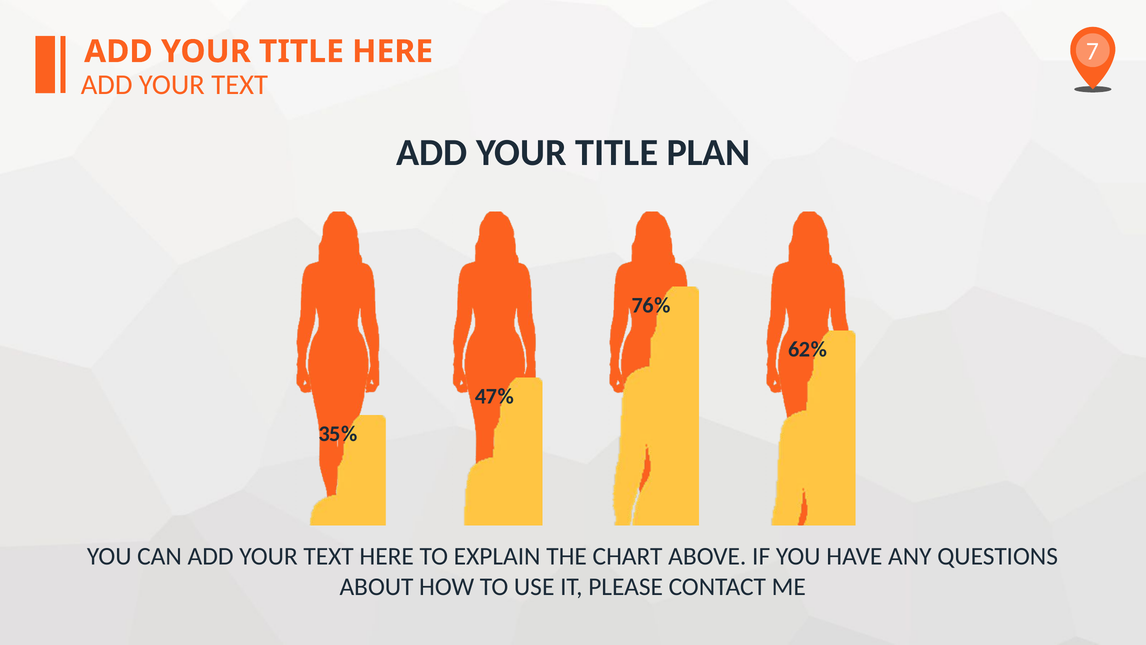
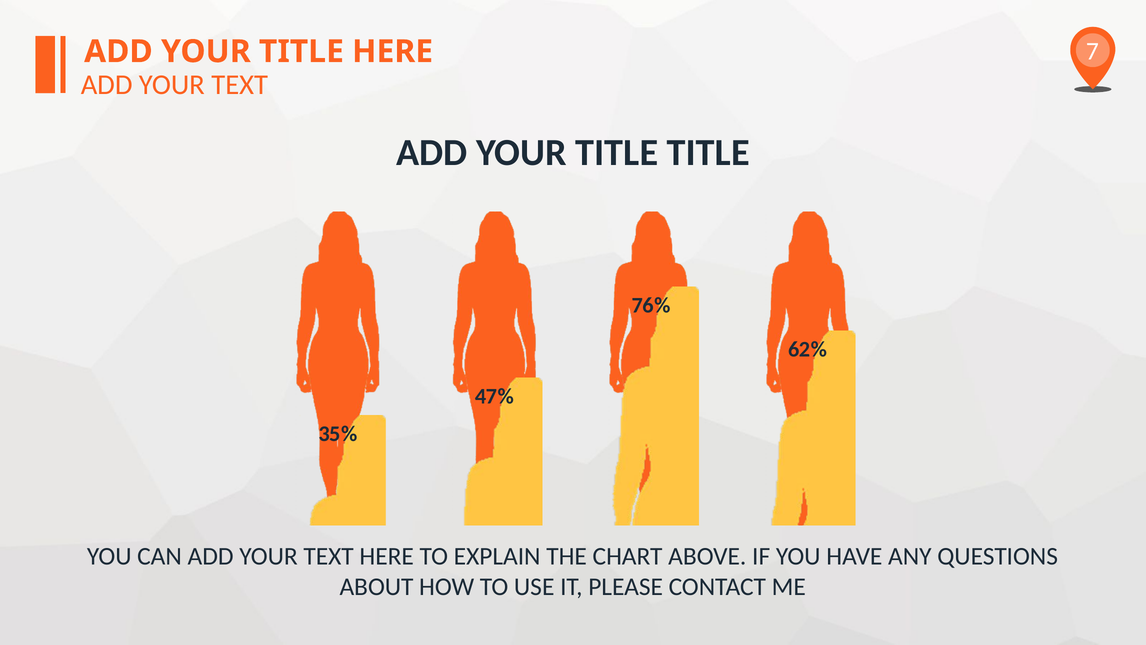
TITLE PLAN: PLAN -> TITLE (708, 153)
